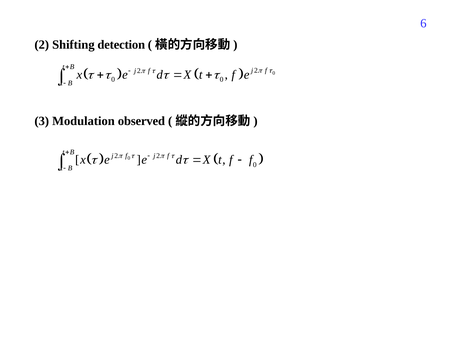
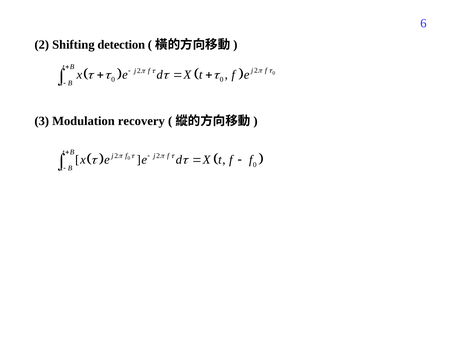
observed: observed -> recovery (141, 121)
